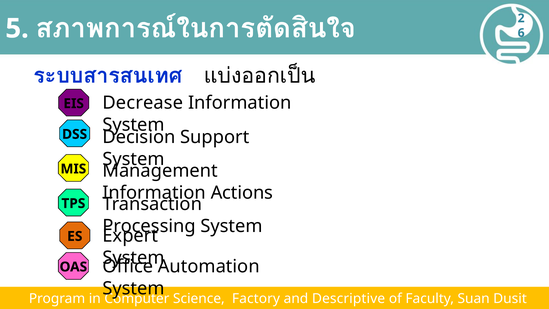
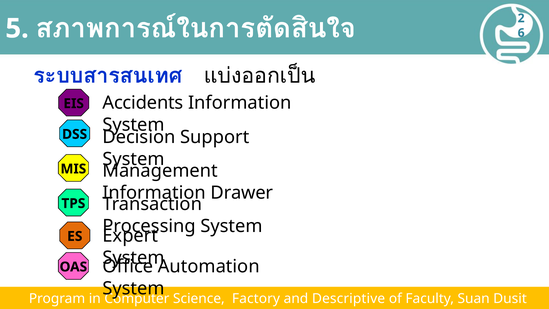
Decrease: Decrease -> Accidents (143, 103)
Actions: Actions -> Drawer (242, 193)
